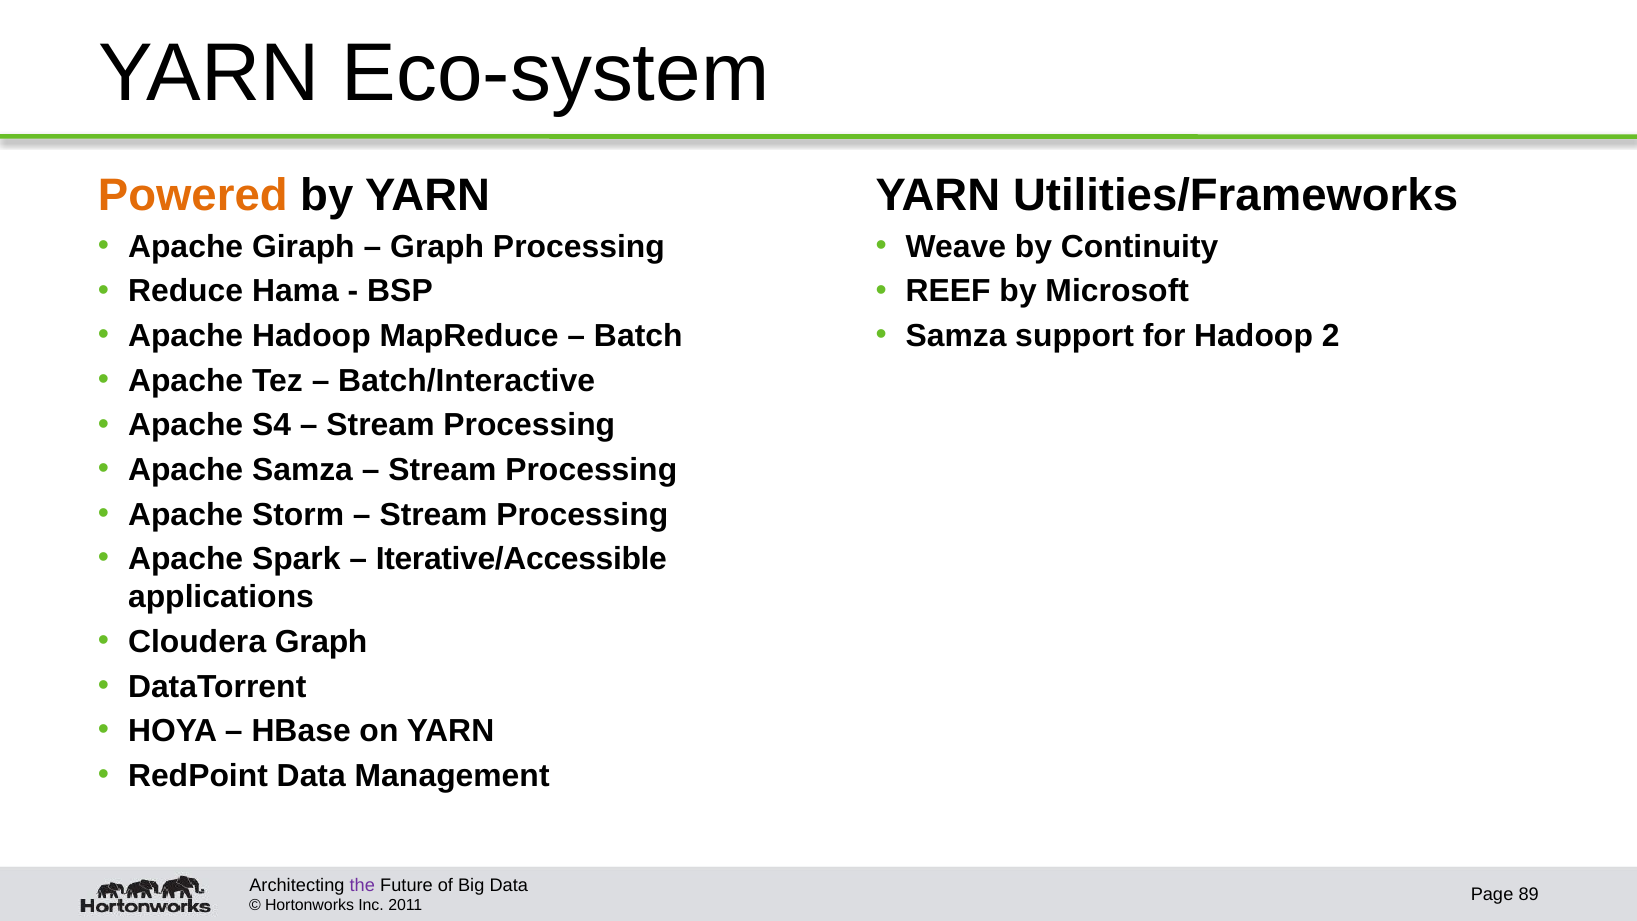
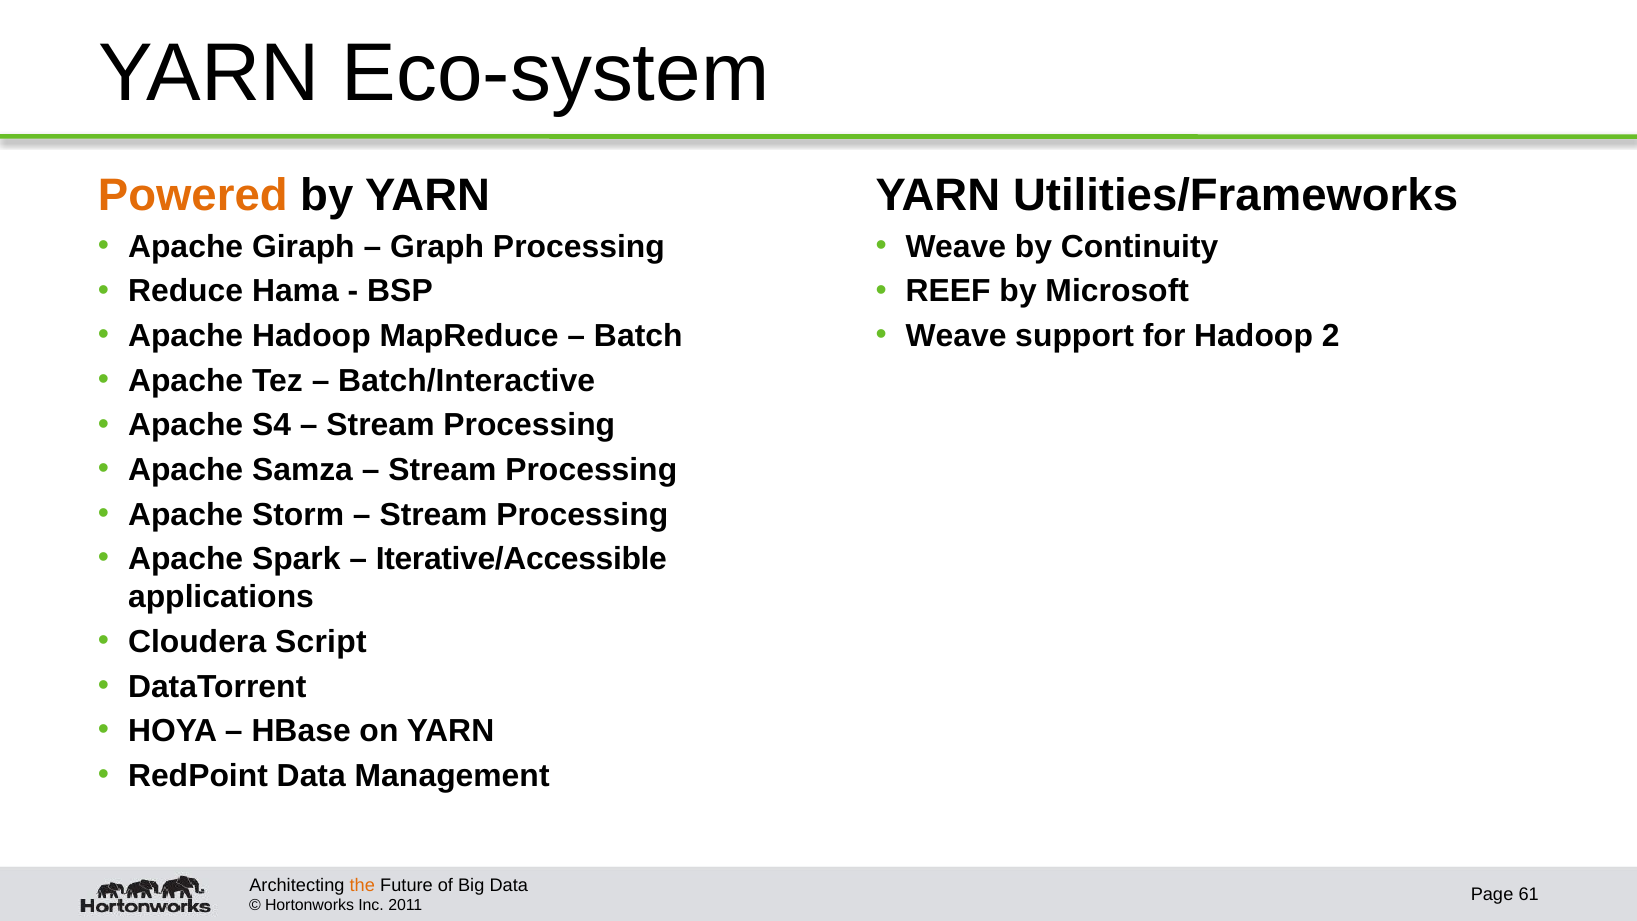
Samza: Samza -> Weave (956, 336)
Cloudera Graph: Graph -> Script (321, 642)
the colour: purple -> orange (362, 885)
89: 89 -> 61 (1529, 894)
